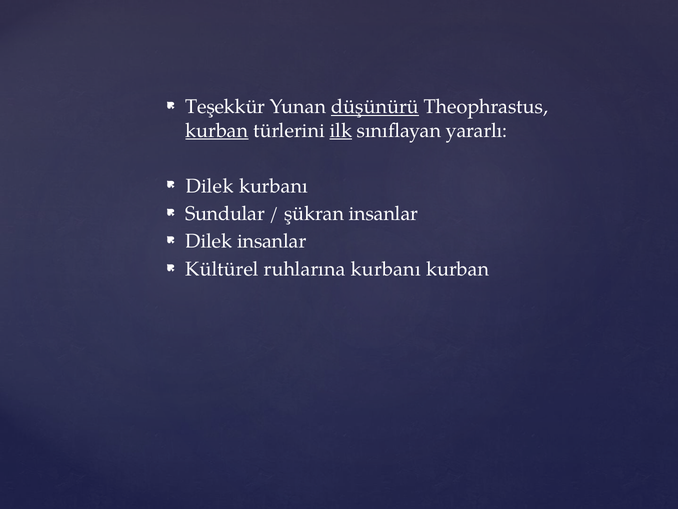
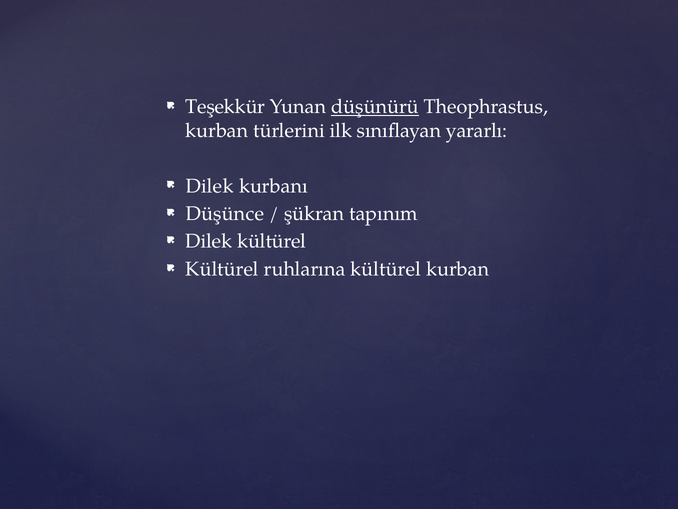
kurban underline: present -> none (217, 130)
ilk underline: present -> none (341, 130)
Sundular: Sundular -> Düşünce (225, 214)
şükran insanlar: insanlar -> tapınım (383, 214)
Dilek insanlar: insanlar -> kültürel (272, 241)
ruhlarına kurbanı: kurbanı -> kültürel (386, 269)
